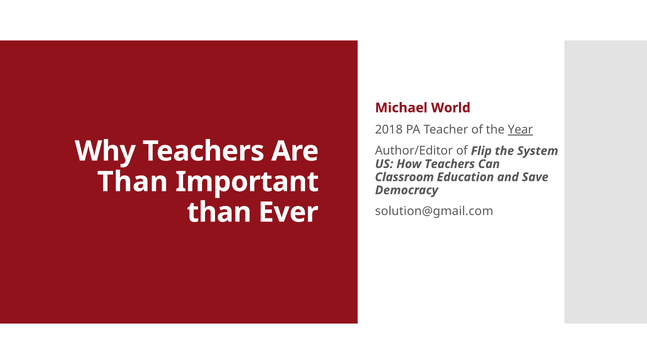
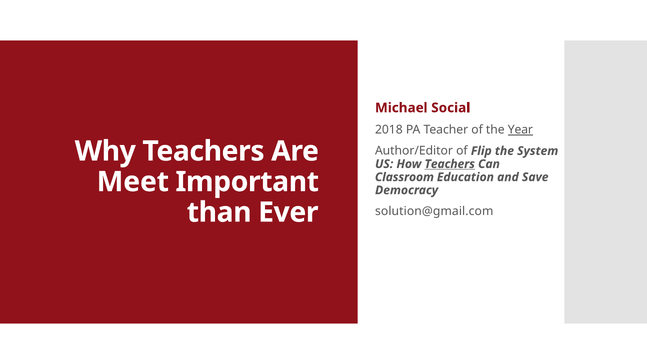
World: World -> Social (451, 108)
Teachers underline: none -> present (450, 164)
Than: Than -> Meet (133, 182)
